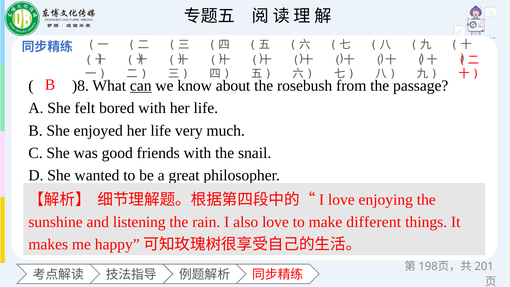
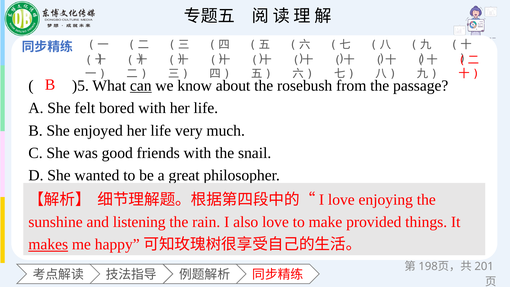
)8: )8 -> )5 (80, 86)
different: different -> provided (374, 222)
makes underline: none -> present (48, 244)
